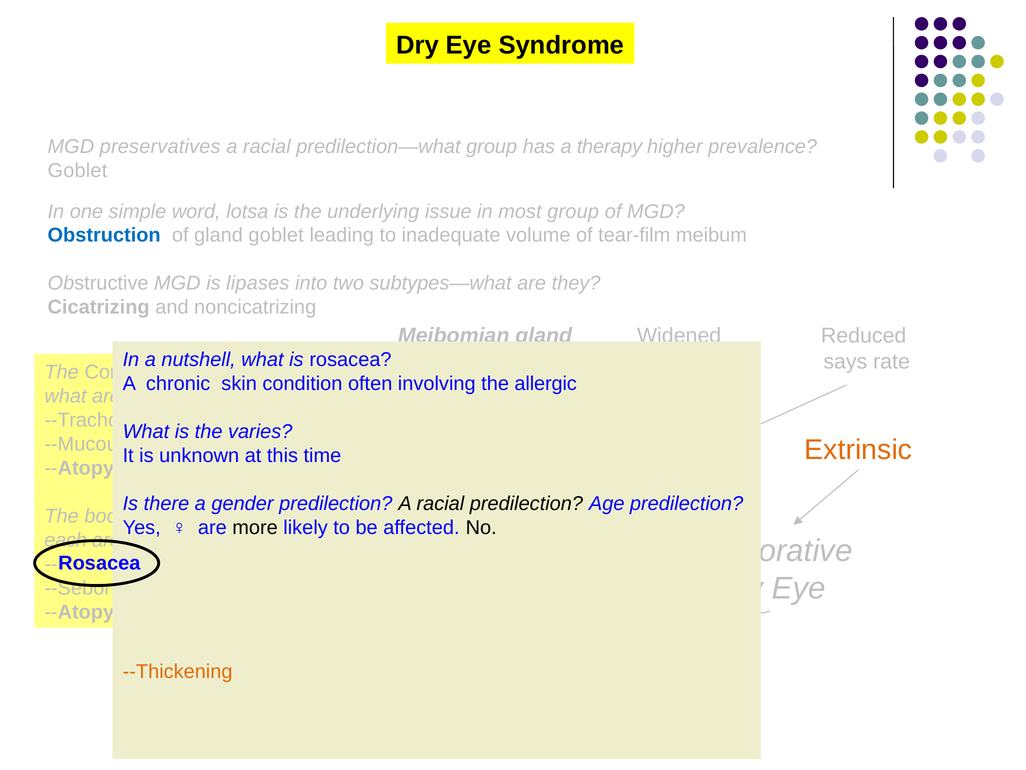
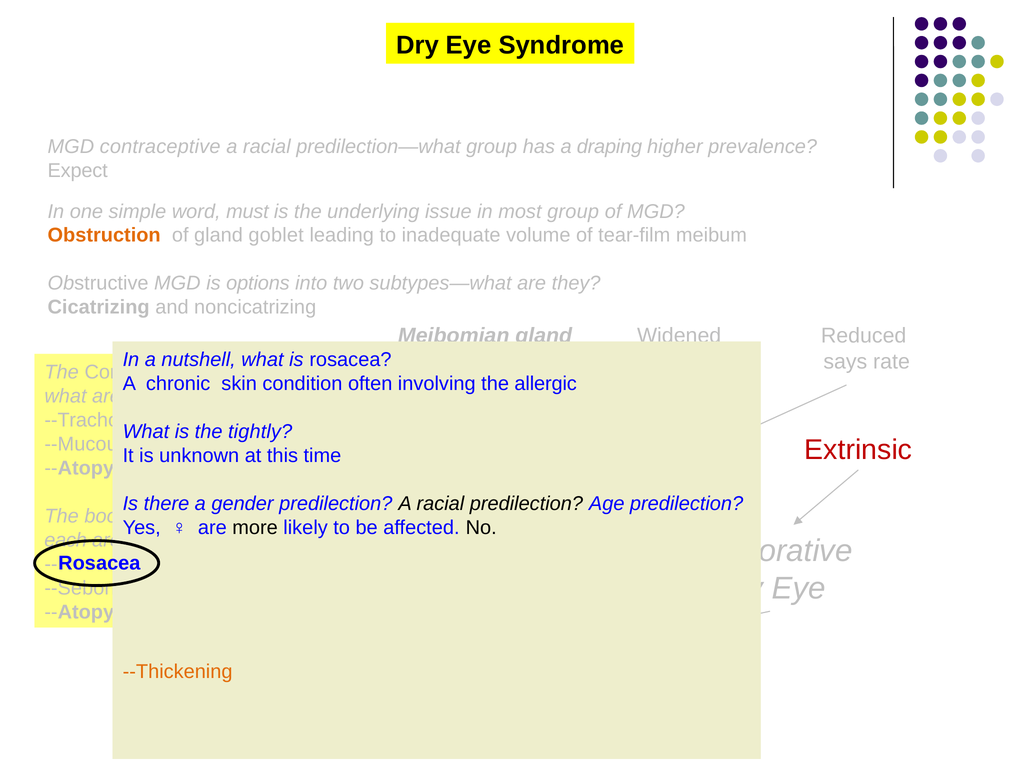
preservatives: preservatives -> contraceptive (160, 146)
a therapy: therapy -> draping (609, 146)
Goblet: Goblet -> Expect (78, 170)
lotsa: lotsa -> must (247, 211)
Obstruction colour: blue -> orange (104, 235)
lipases: lipases -> options (258, 283)
varies: varies -> tightly (260, 431)
Extrinsic colour: orange -> red (858, 450)
